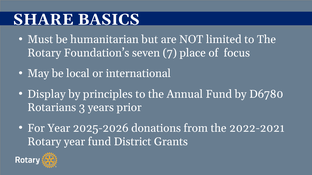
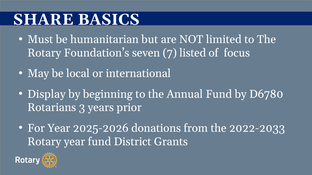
place: place -> listed (193, 53)
principles: principles -> beginning (108, 94)
2022-2021: 2022-2021 -> 2022-2033 (257, 128)
